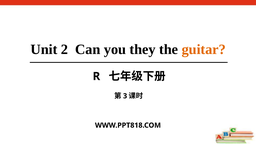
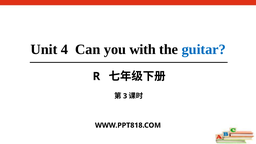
2: 2 -> 4 (64, 49)
they: they -> with (143, 49)
guitar colour: orange -> blue (204, 49)
